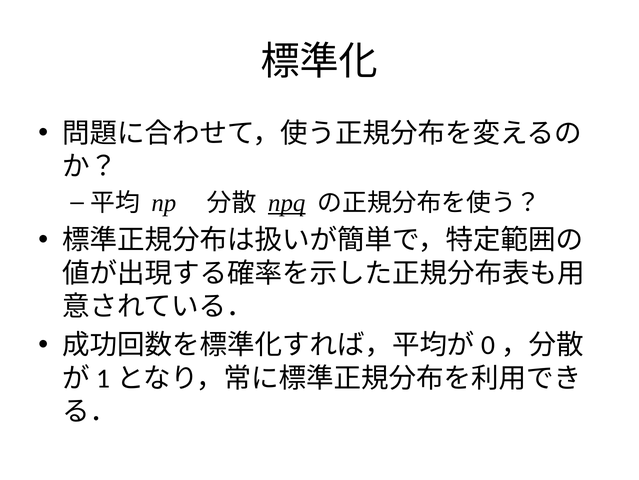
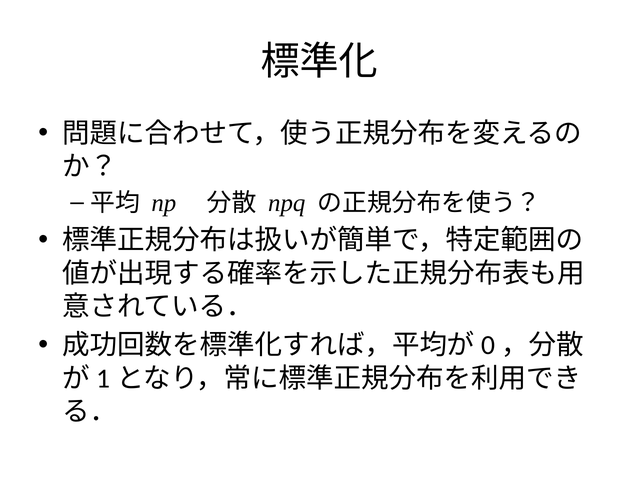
npq underline: present -> none (287, 203)
